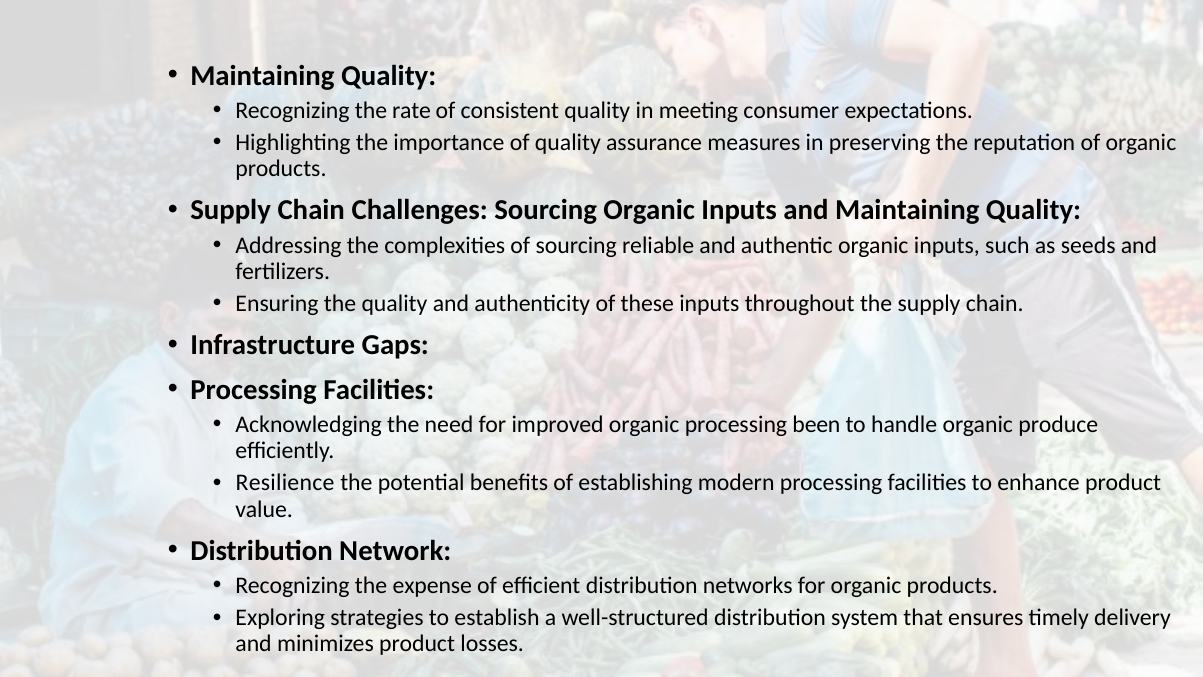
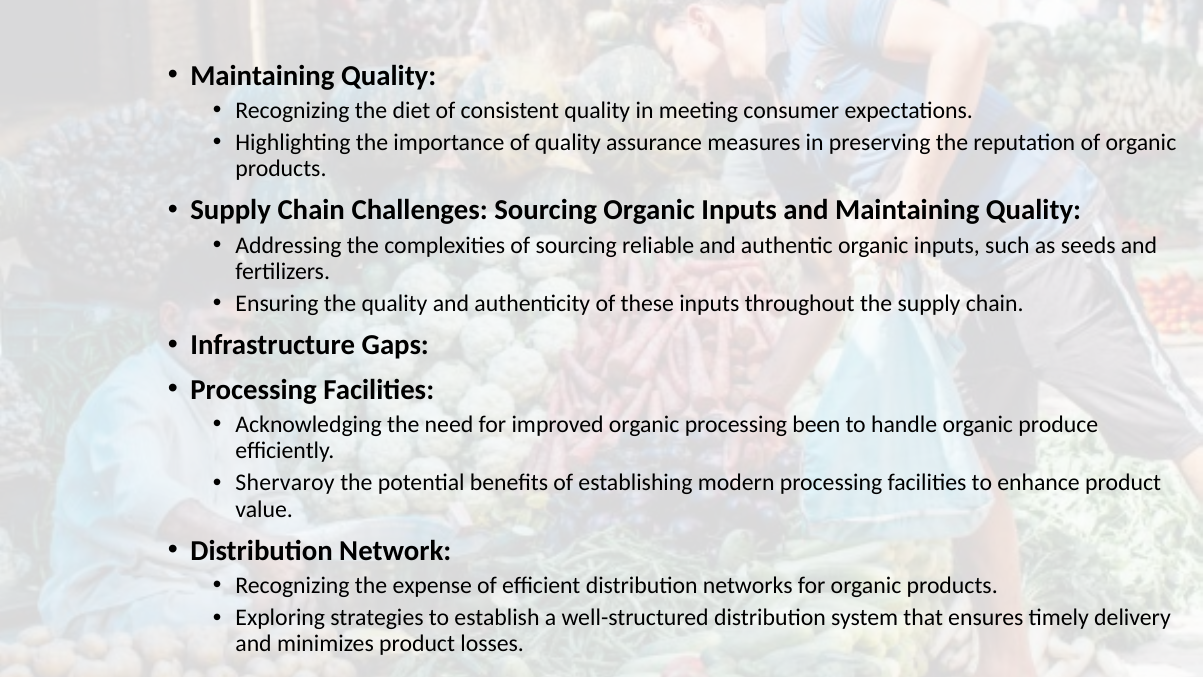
rate: rate -> diet (411, 111)
Resilience: Resilience -> Shervaroy (285, 483)
